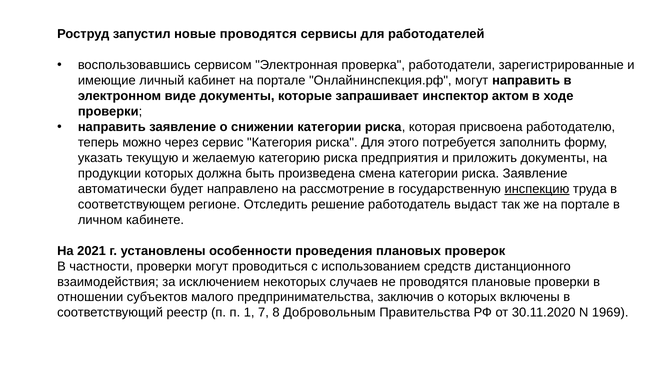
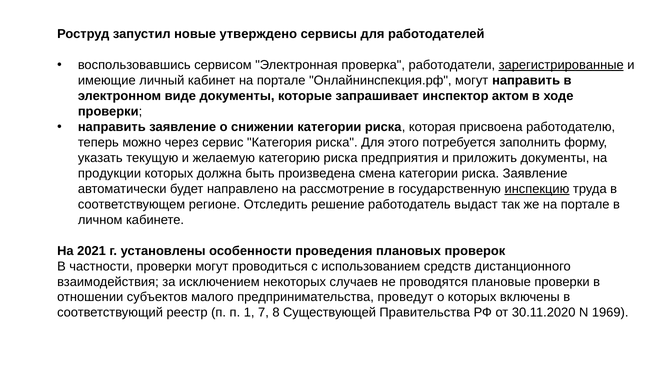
новые проводятся: проводятся -> утверждено (258, 34)
зарегистрированные underline: none -> present (561, 65)
заключив: заключив -> проведут (405, 297)
Добровольным: Добровольным -> Существующей (330, 312)
